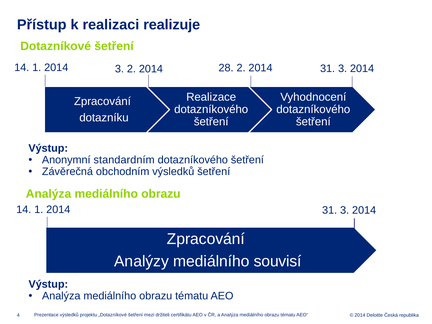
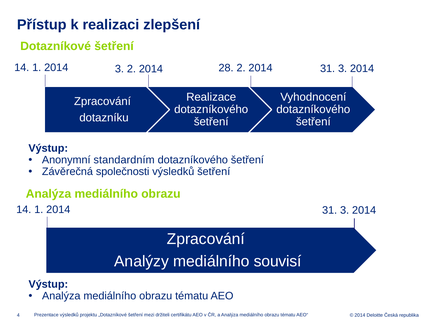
realizuje: realizuje -> zlepšení (172, 25)
obchodním: obchodním -> společnosti (123, 172)
